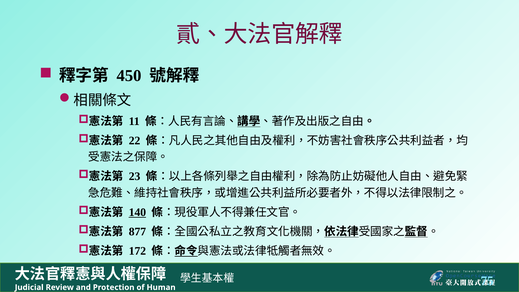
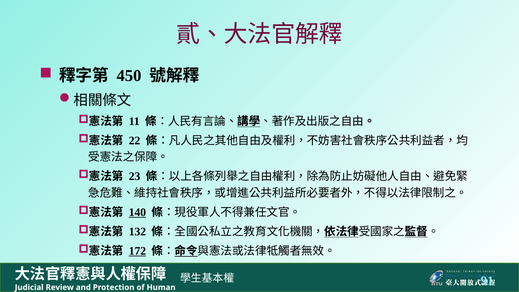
877: 877 -> 132 (137, 232)
172 underline: none -> present (137, 251)
75: 75 -> 91 (487, 281)
